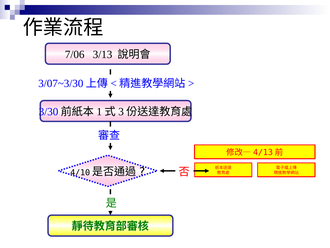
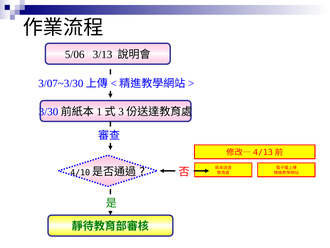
7/06: 7/06 -> 5/06 (75, 54)
